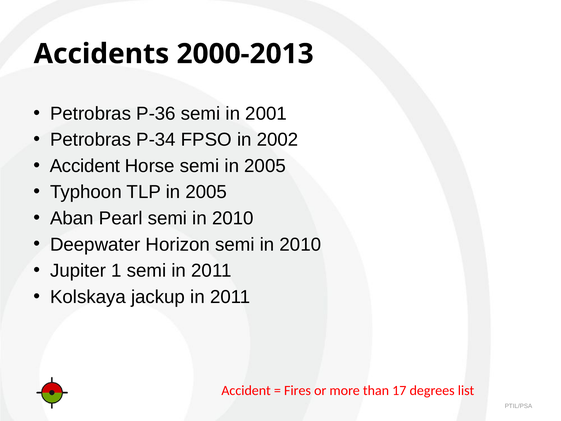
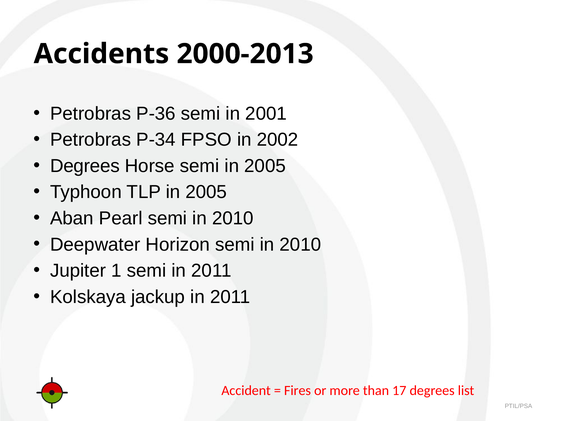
Accident: Accident -> Degrees (85, 166)
